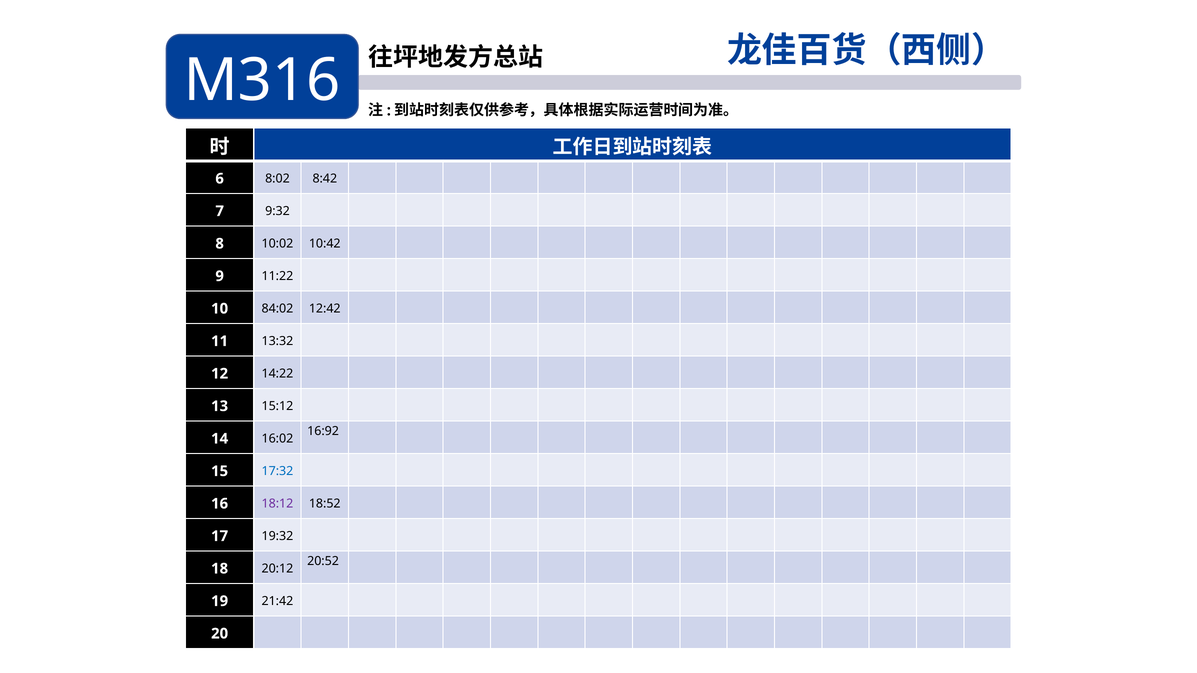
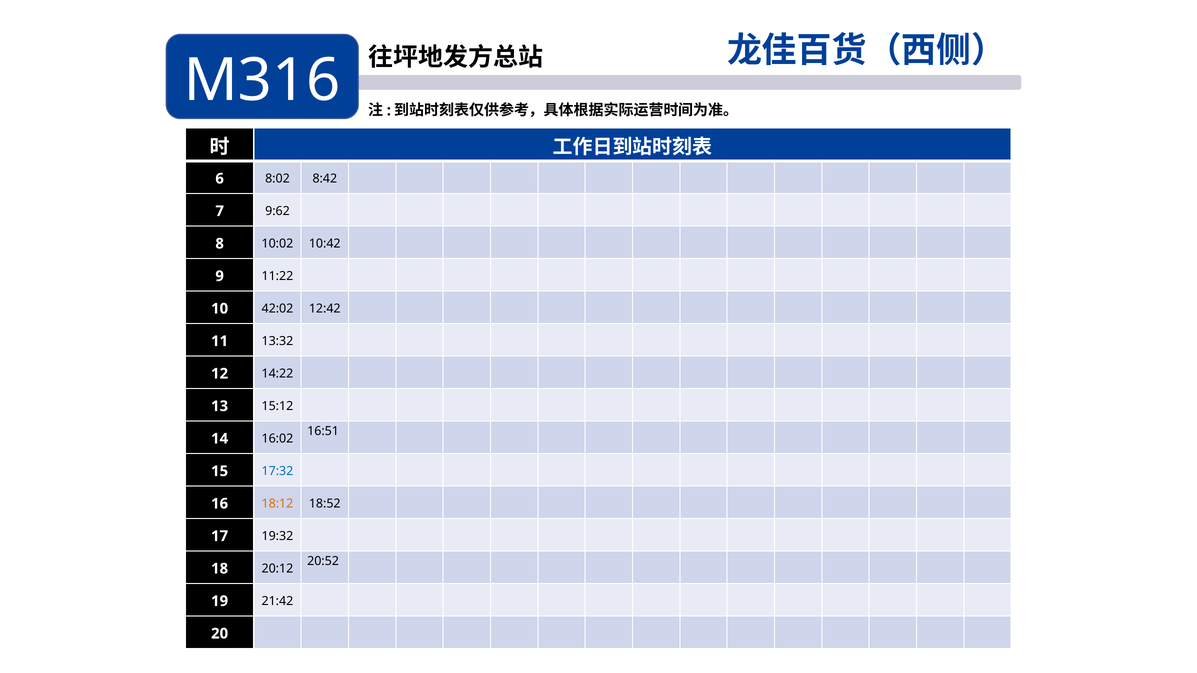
9:32: 9:32 -> 9:62 (278, 211)
84:02: 84:02 -> 42:02 (277, 309)
16:92: 16:92 -> 16:51 (323, 431)
18:12 colour: purple -> orange (277, 504)
